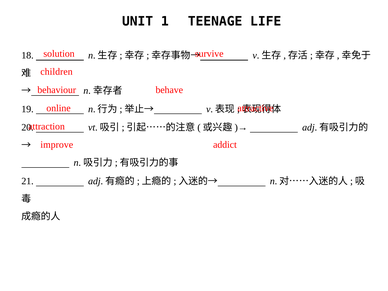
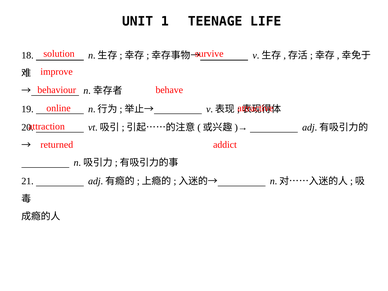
children: children -> improve (57, 72)
improve: improve -> returned (57, 144)
